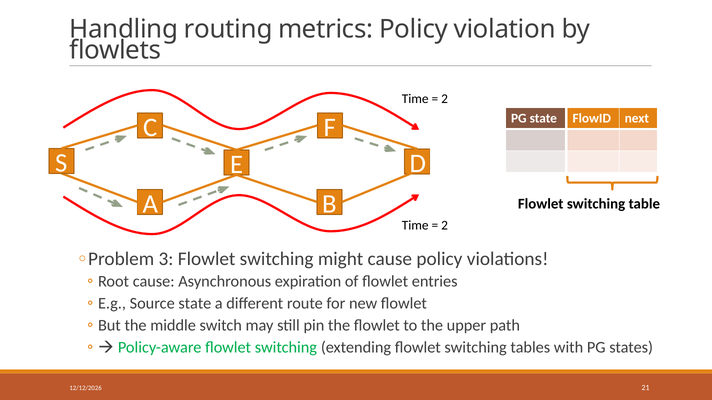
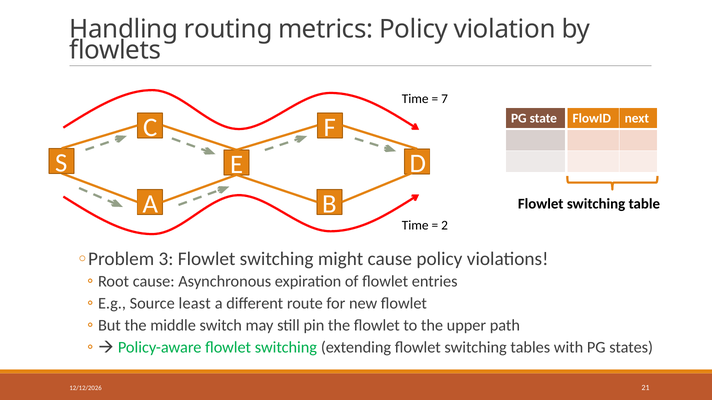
2: 2 -> 7 (445, 99)
Source state: state -> least (195, 304)
